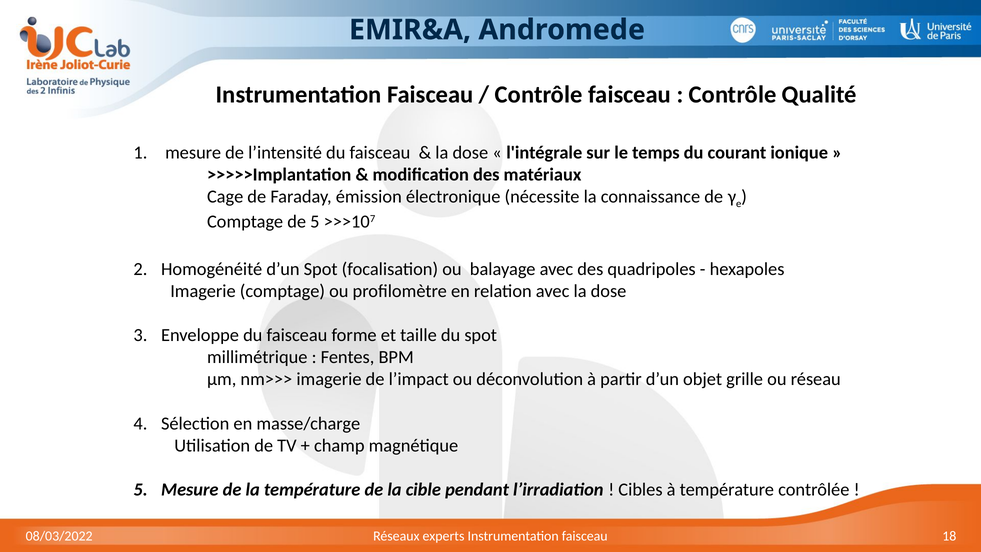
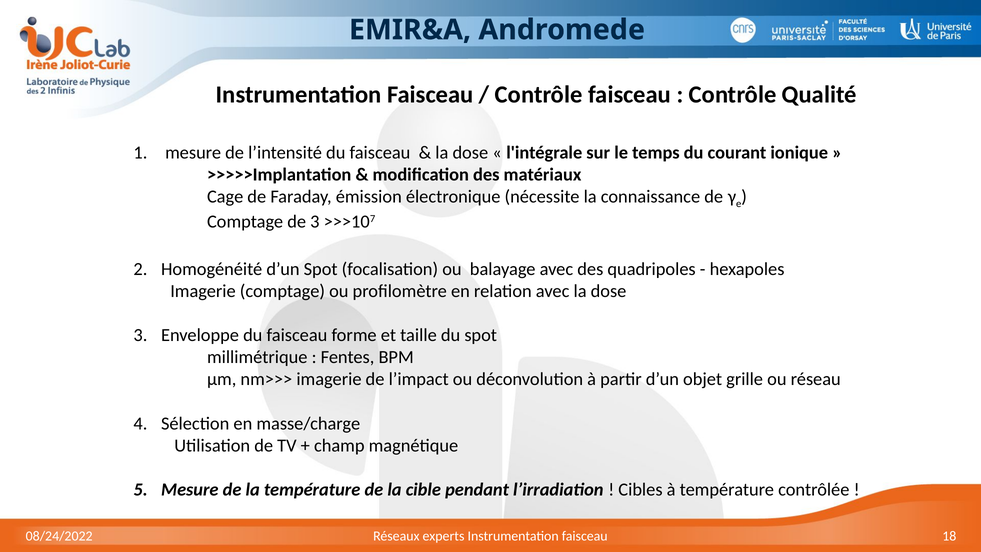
de 5: 5 -> 3 (315, 222)
08/03/2022: 08/03/2022 -> 08/24/2022 (59, 536)
